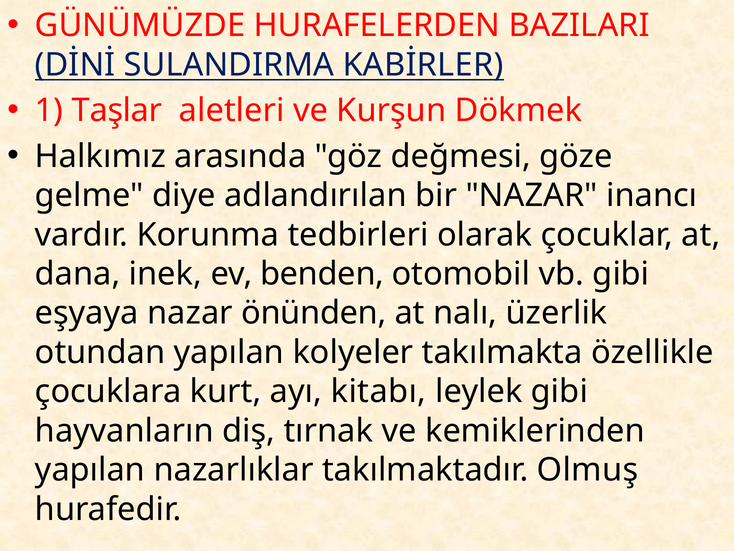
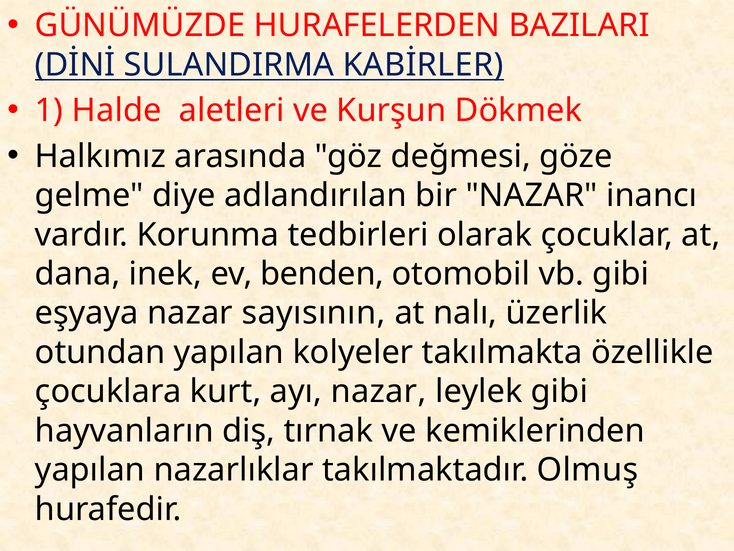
Taşlar: Taşlar -> Halde (117, 110)
önünden: önünden -> sayısının (314, 313)
ayı kitabı: kitabı -> nazar (379, 391)
